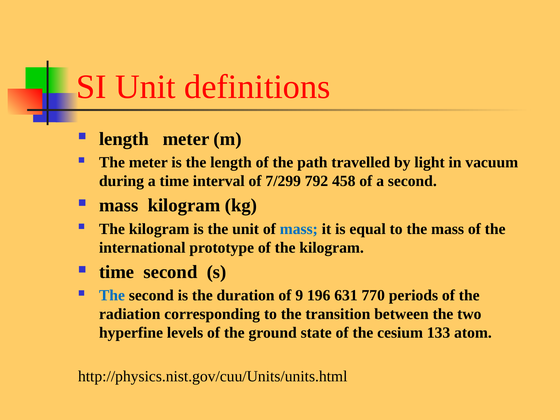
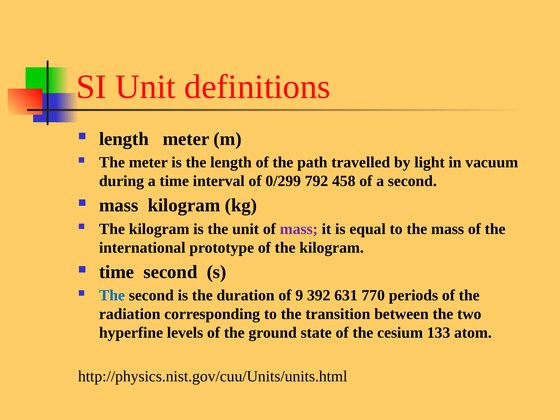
7/299: 7/299 -> 0/299 (283, 181)
mass colour: blue -> purple (299, 229)
196: 196 -> 392 (319, 295)
